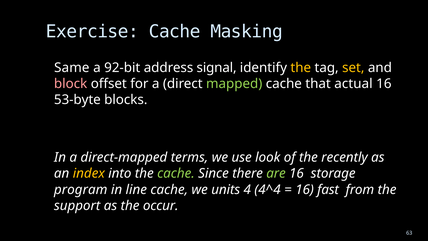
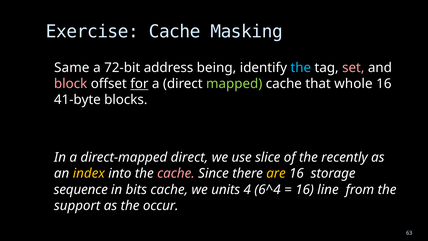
92-bit: 92-bit -> 72-bit (122, 68)
signal: signal -> being (217, 68)
the colour: yellow -> light blue (301, 68)
set colour: yellow -> pink (353, 68)
for underline: none -> present (139, 84)
actual: actual -> whole (353, 84)
53-byte: 53-byte -> 41-byte (77, 100)
direct-mapped terms: terms -> direct (189, 157)
look: look -> slice (268, 157)
cache colour: light green -> pink (176, 173)
are colour: light green -> yellow (276, 173)
program: program -> sequence (81, 189)
line: line -> bits (136, 189)
4^4: 4^4 -> 6^4 (268, 189)
fast: fast -> line (328, 189)
